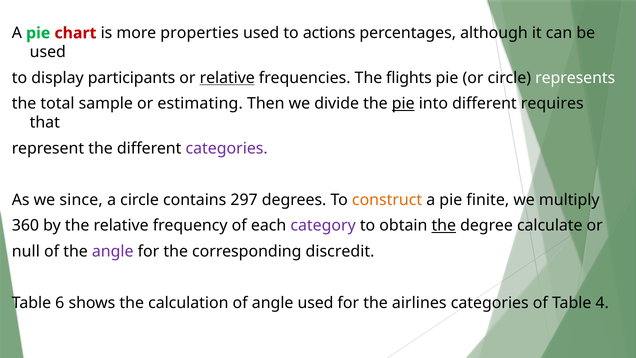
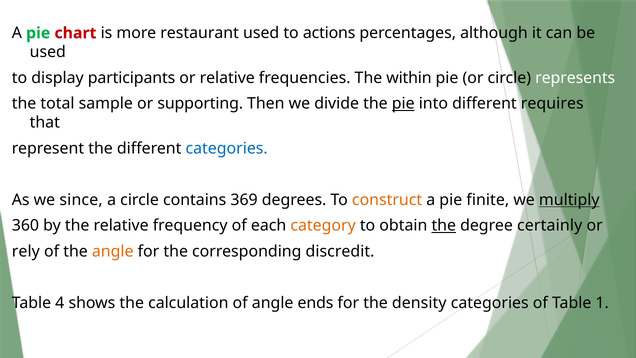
properties: properties -> restaurant (200, 33)
relative underline: present -> none (227, 78)
flights: flights -> within (409, 78)
estimating: estimating -> supporting (200, 104)
categories colour: purple -> blue (227, 148)
297: 297 -> 369 (244, 200)
multiply underline: none -> present (569, 200)
category colour: purple -> orange (323, 225)
calculate: calculate -> certainly (550, 225)
null: null -> rely (26, 251)
angle colour: purple -> orange (113, 251)
6: 6 -> 4 (60, 303)
angle used: used -> ends (315, 303)
airlines: airlines -> density (419, 303)
4: 4 -> 1 (602, 303)
